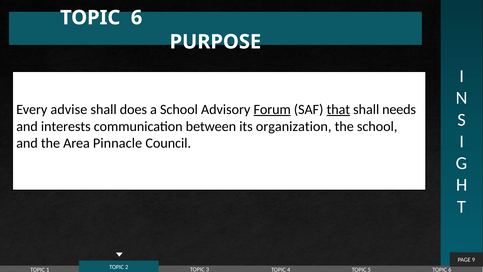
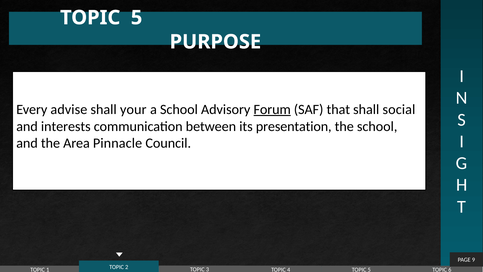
6: 6 -> 5 (137, 18)
does: does -> your (133, 109)
that underline: present -> none (338, 109)
needs: needs -> social (399, 109)
organization: organization -> presentation (294, 126)
